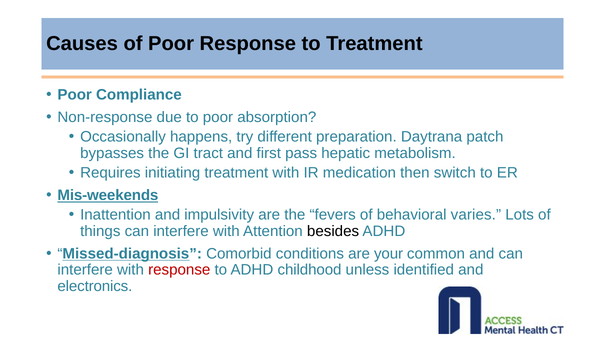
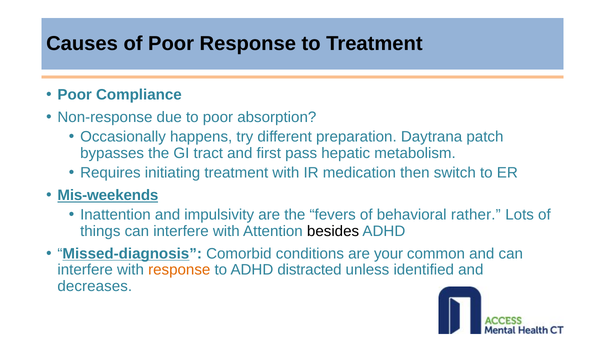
varies: varies -> rather (476, 215)
response colour: red -> orange (179, 270)
childhood: childhood -> distracted (310, 270)
electronics: electronics -> decreases (95, 287)
